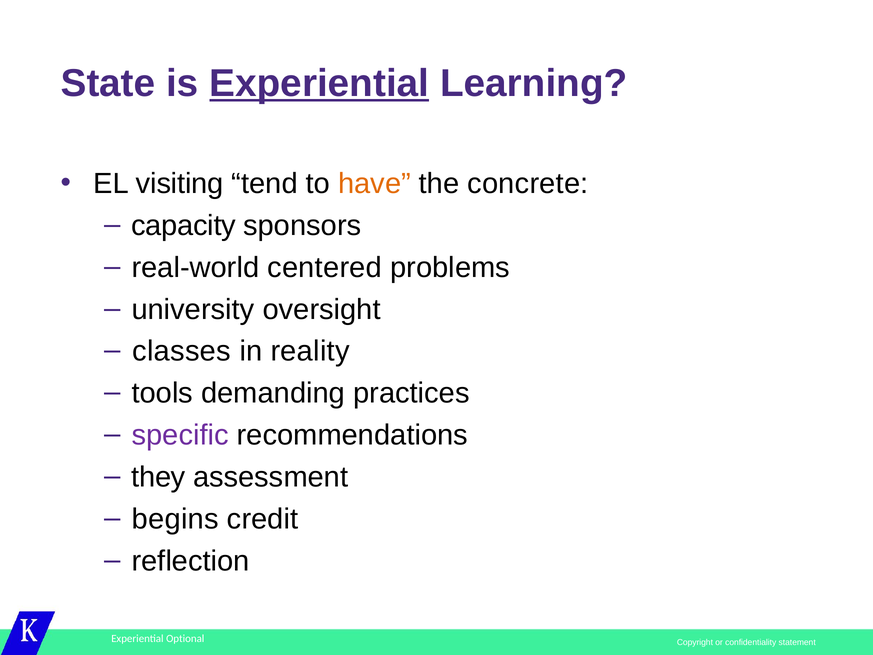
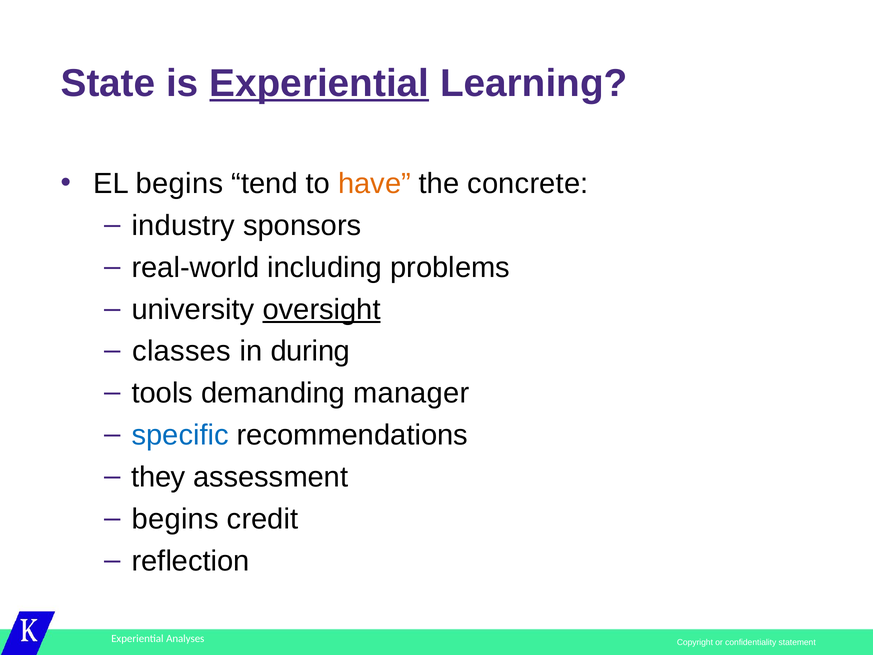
EL visiting: visiting -> begins (180, 184)
capacity: capacity -> industry (183, 226)
centered: centered -> including (325, 267)
oversight underline: none -> present (322, 309)
reality: reality -> during (310, 351)
practices: practices -> manager (411, 393)
specific colour: purple -> blue (180, 435)
Optional: Optional -> Analyses (185, 638)
